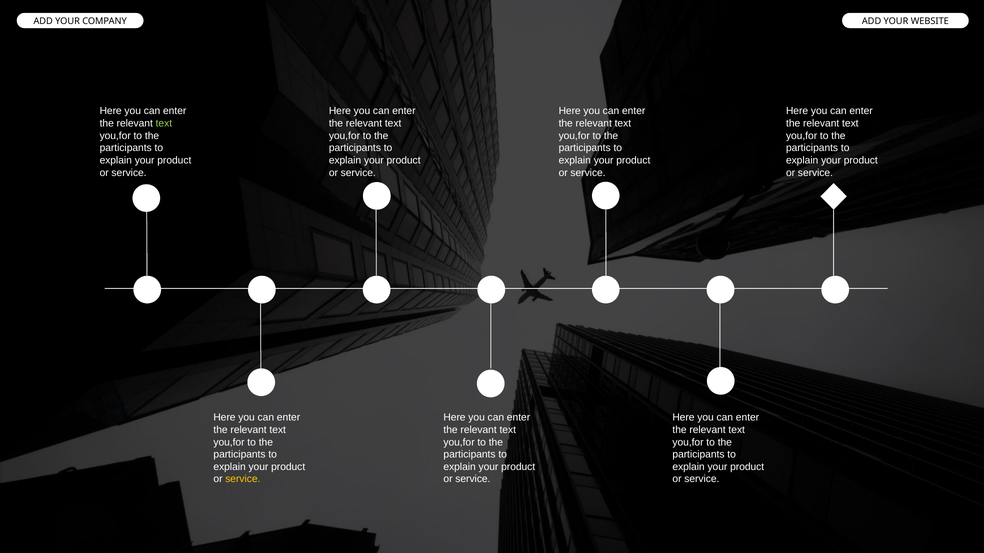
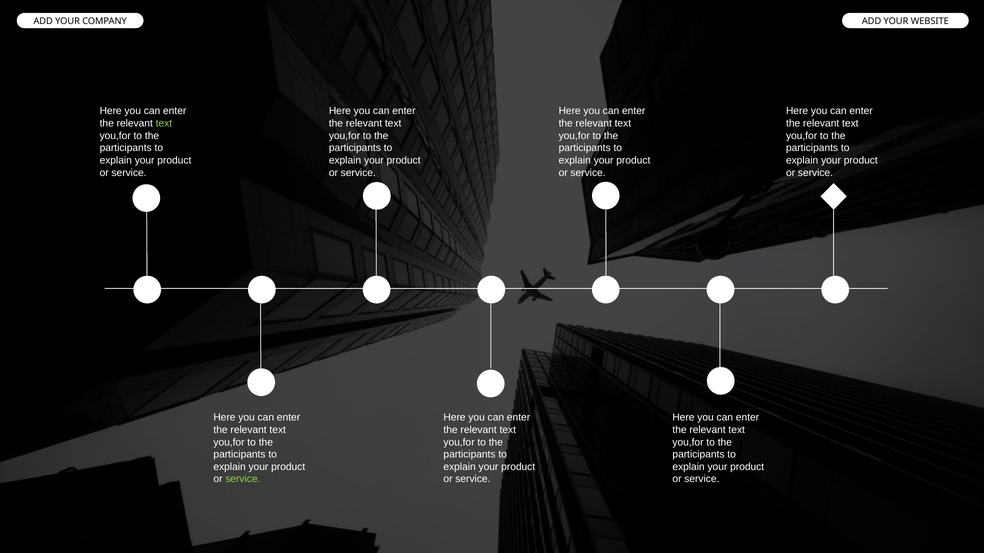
service colour: yellow -> light green (243, 479)
